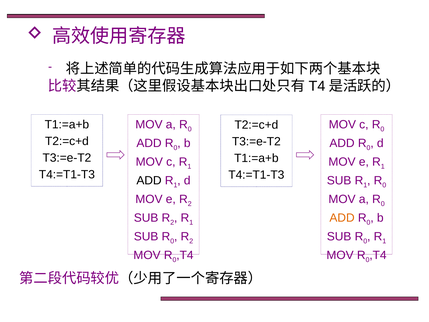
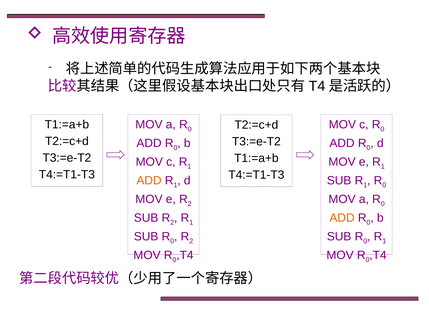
ADD colour: black -> orange (149, 180)
